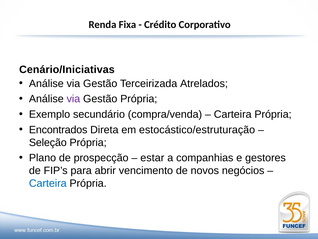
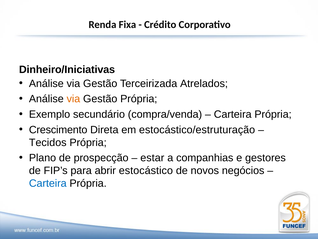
Cenário/Iniciativas: Cenário/Iniciativas -> Dinheiro/Iniciativas (67, 69)
via colour: purple -> orange (73, 99)
Encontrados: Encontrados -> Crescimento (58, 130)
Seleção: Seleção -> Tecidos (48, 142)
vencimento: vencimento -> estocástico (146, 170)
